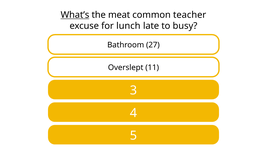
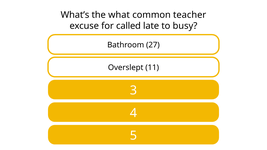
What’s underline: present -> none (75, 15)
meat: meat -> what (119, 15)
lunch: lunch -> called (128, 26)
